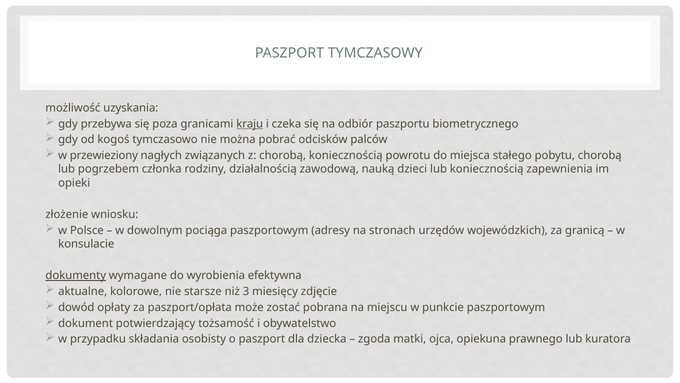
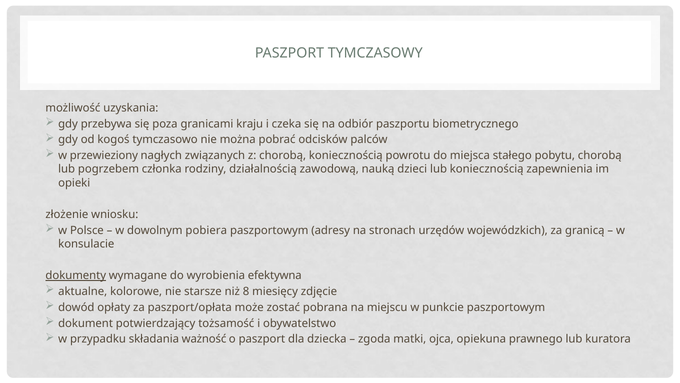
kraju underline: present -> none (250, 124)
pociąga: pociąga -> pobiera (206, 230)
3: 3 -> 8 (246, 291)
osobisty: osobisty -> ważność (204, 339)
